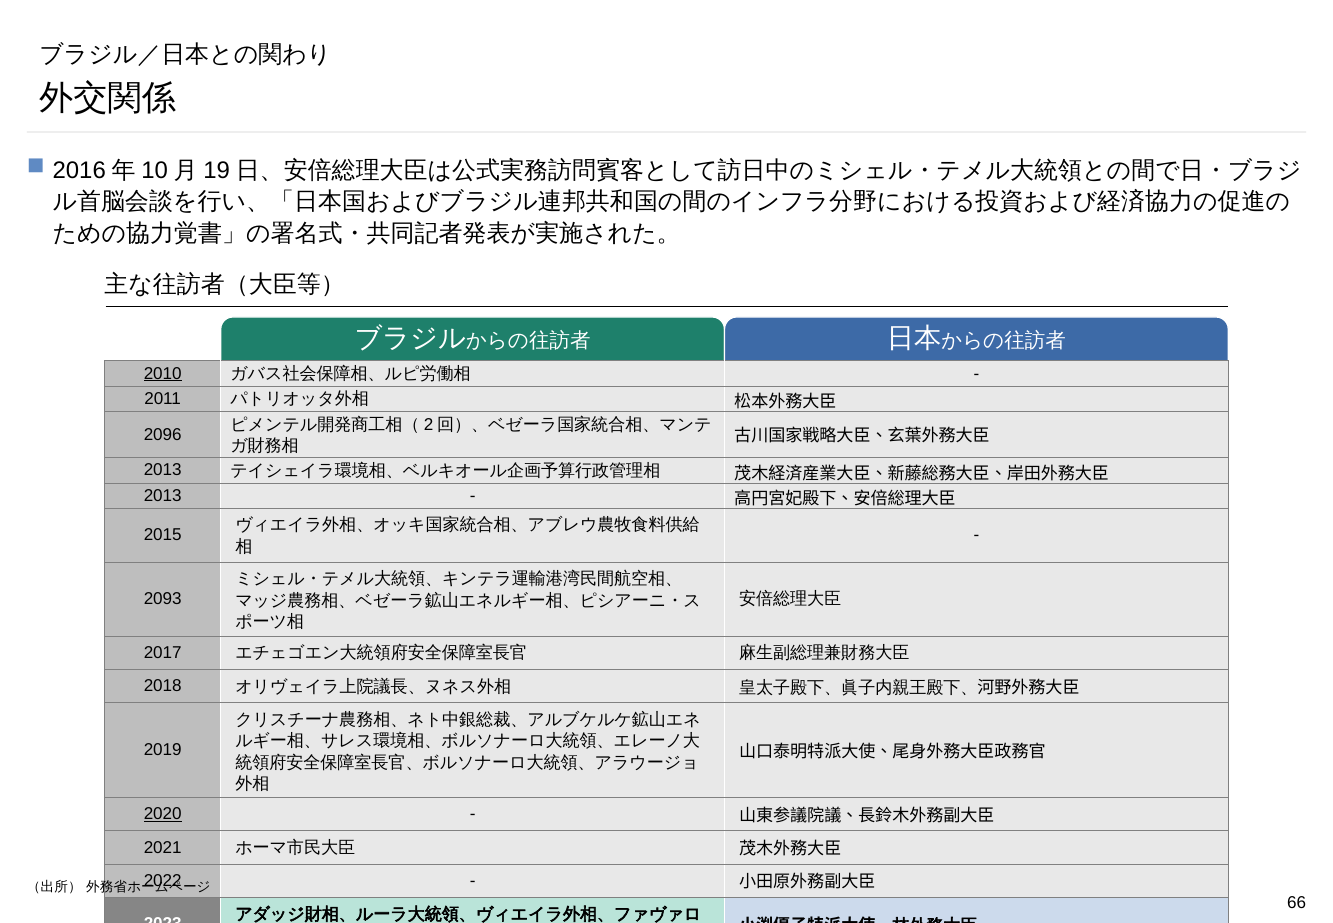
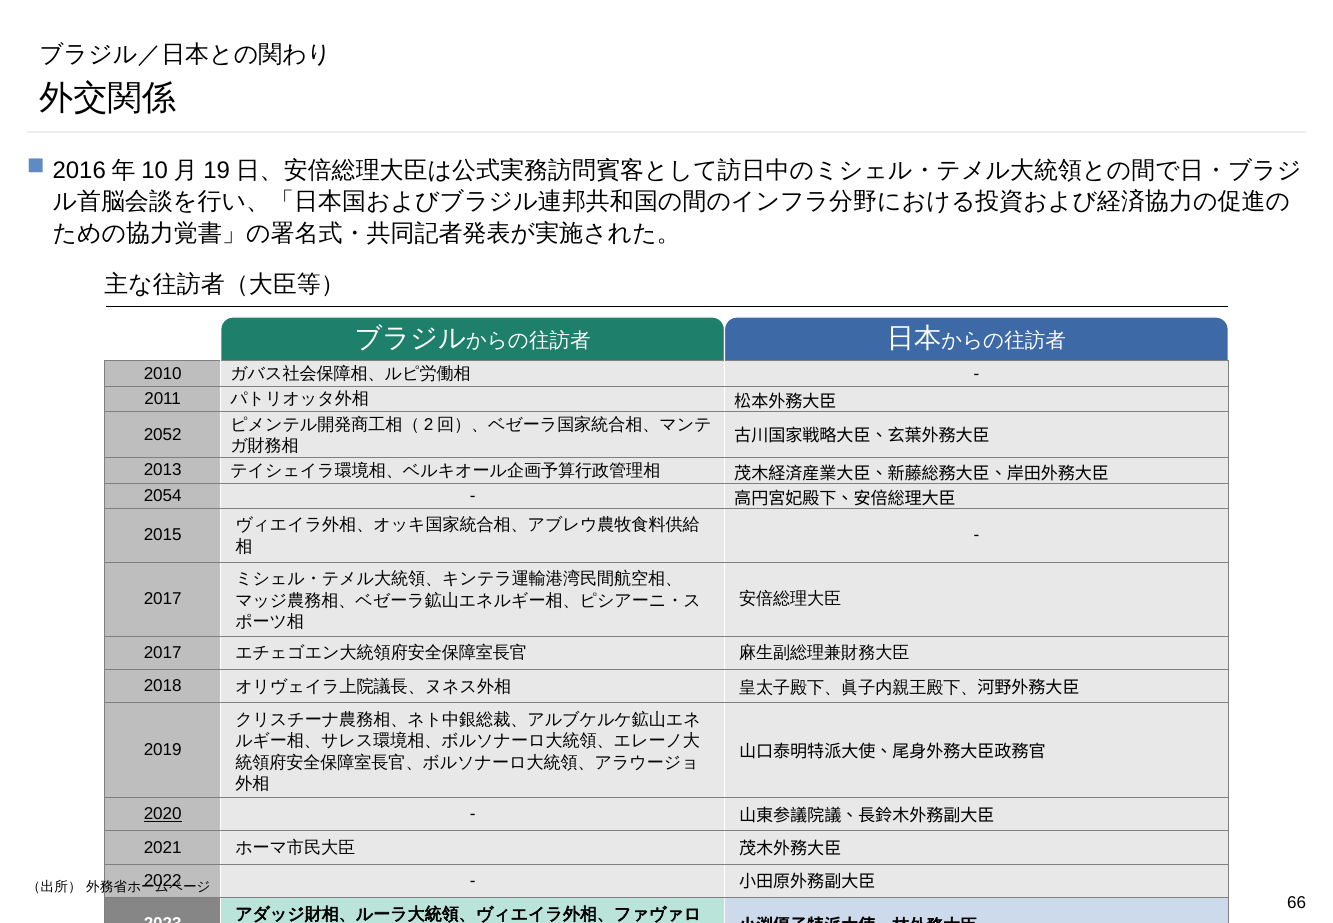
2010 underline: present -> none (163, 373)
2096: 2096 -> 2052 (163, 434)
2013: 2013 -> 2054 (163, 496)
2093: 2093 -> 2017 (163, 599)
